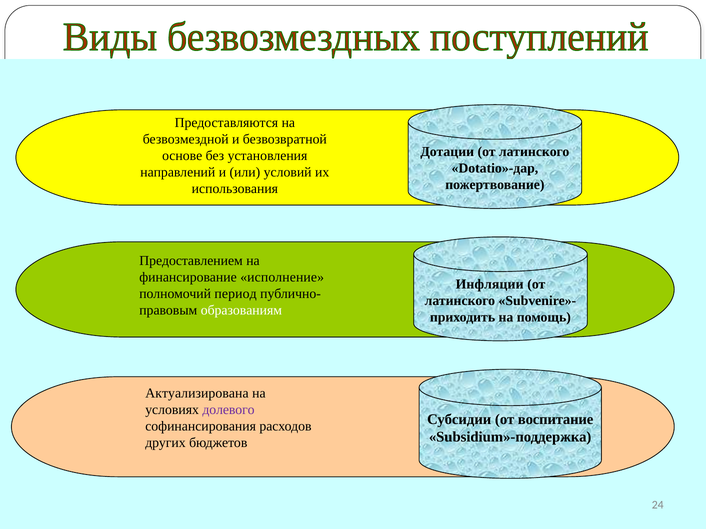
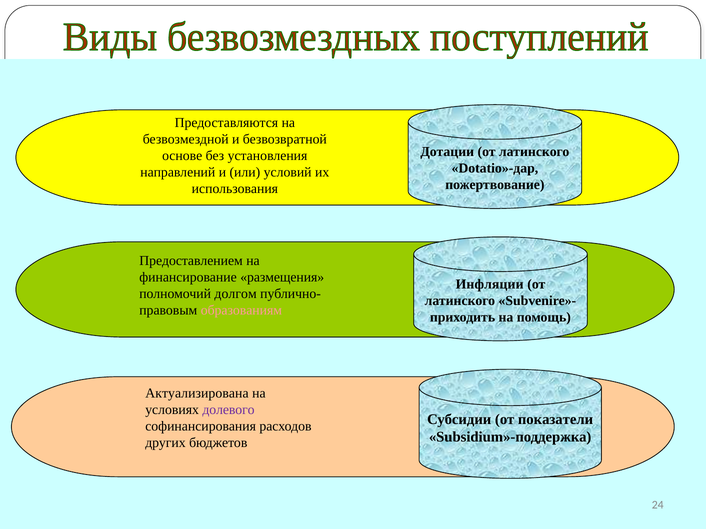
исполнение: исполнение -> размещения (282, 277)
период: период -> долгом (236, 294)
образованиям colour: white -> pink (241, 310)
воспитание: воспитание -> показатели (556, 420)
